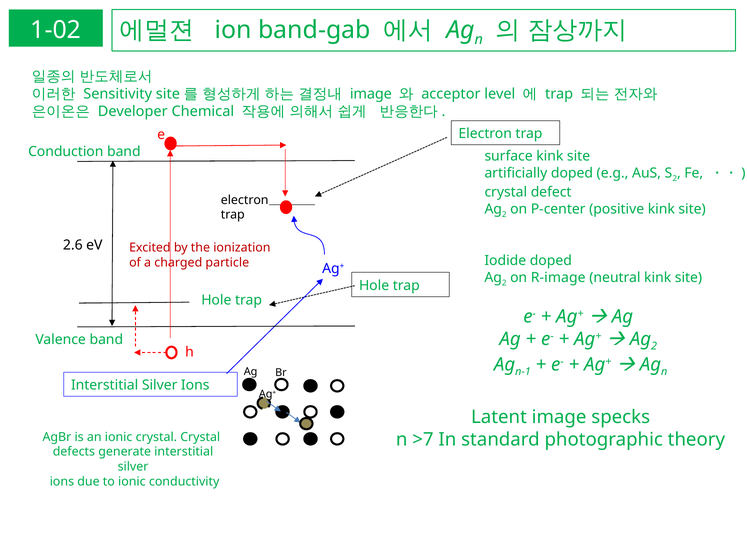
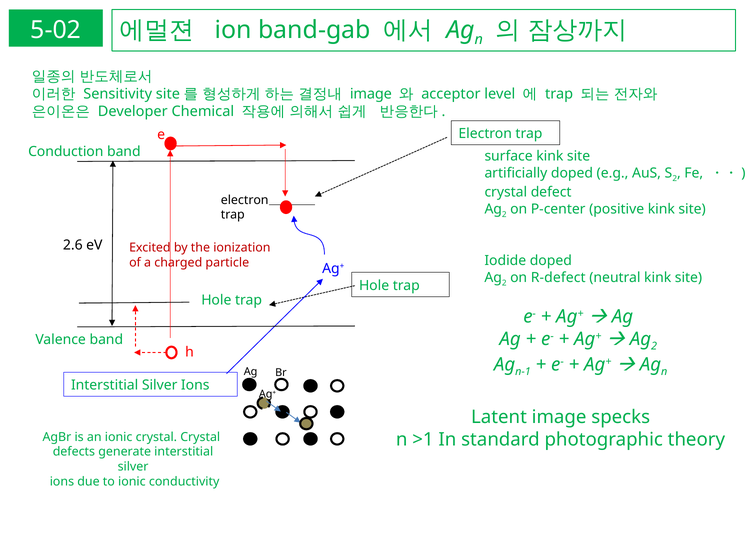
1-02: 1-02 -> 5-02 (56, 30)
R-image: R-image -> R-defect (558, 278)
>7: >7 -> >1 (423, 440)
